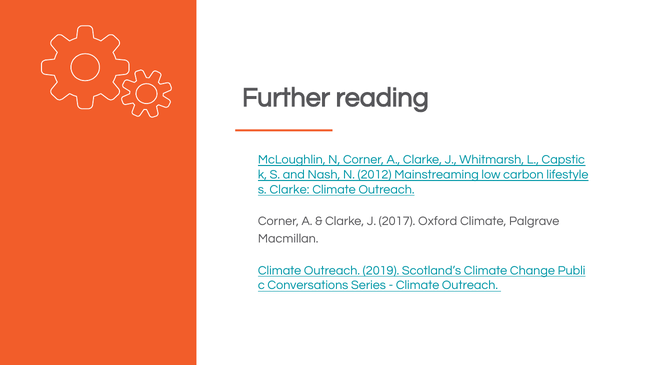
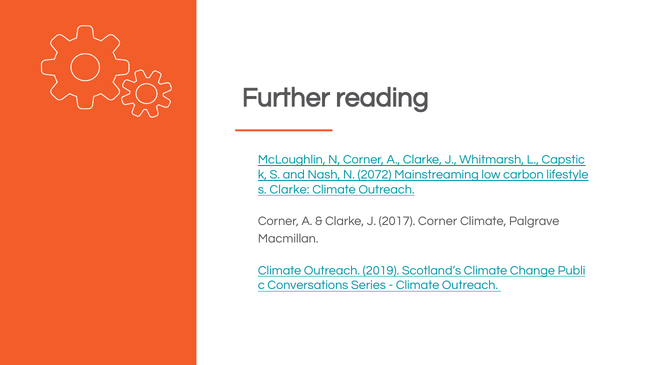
2012: 2012 -> 2072 (375, 174)
2017 Oxford: Oxford -> Corner (438, 221)
